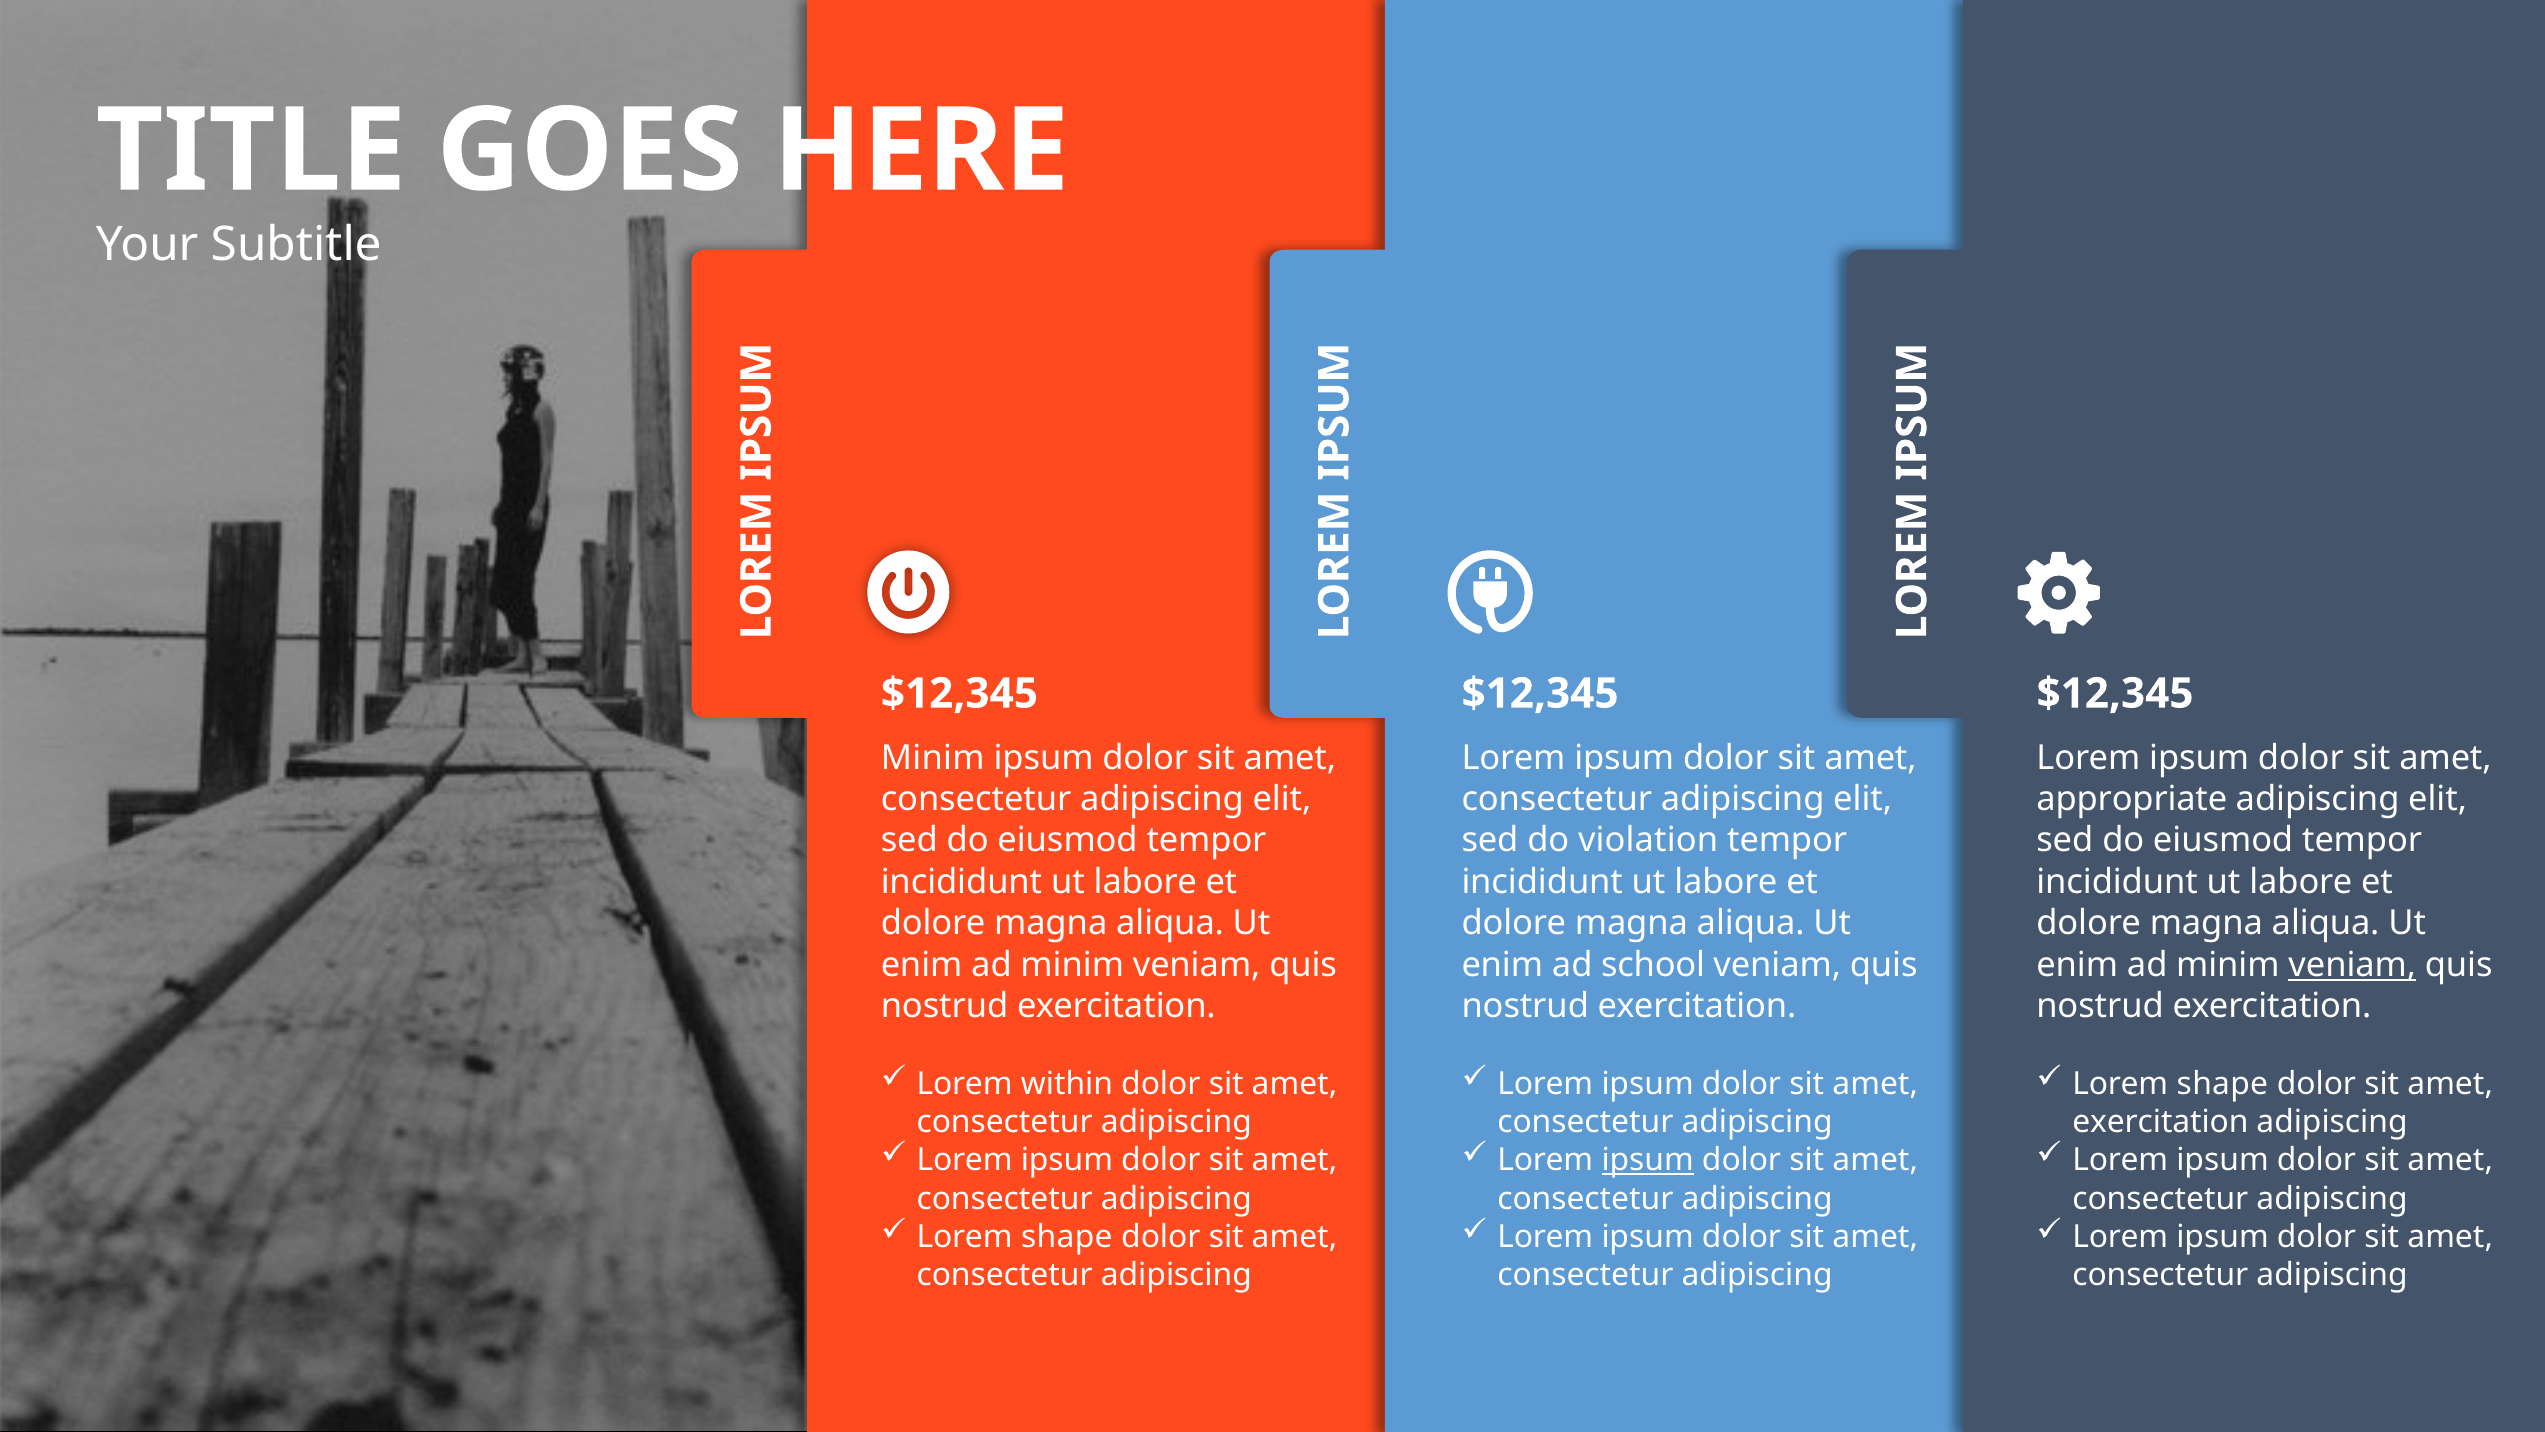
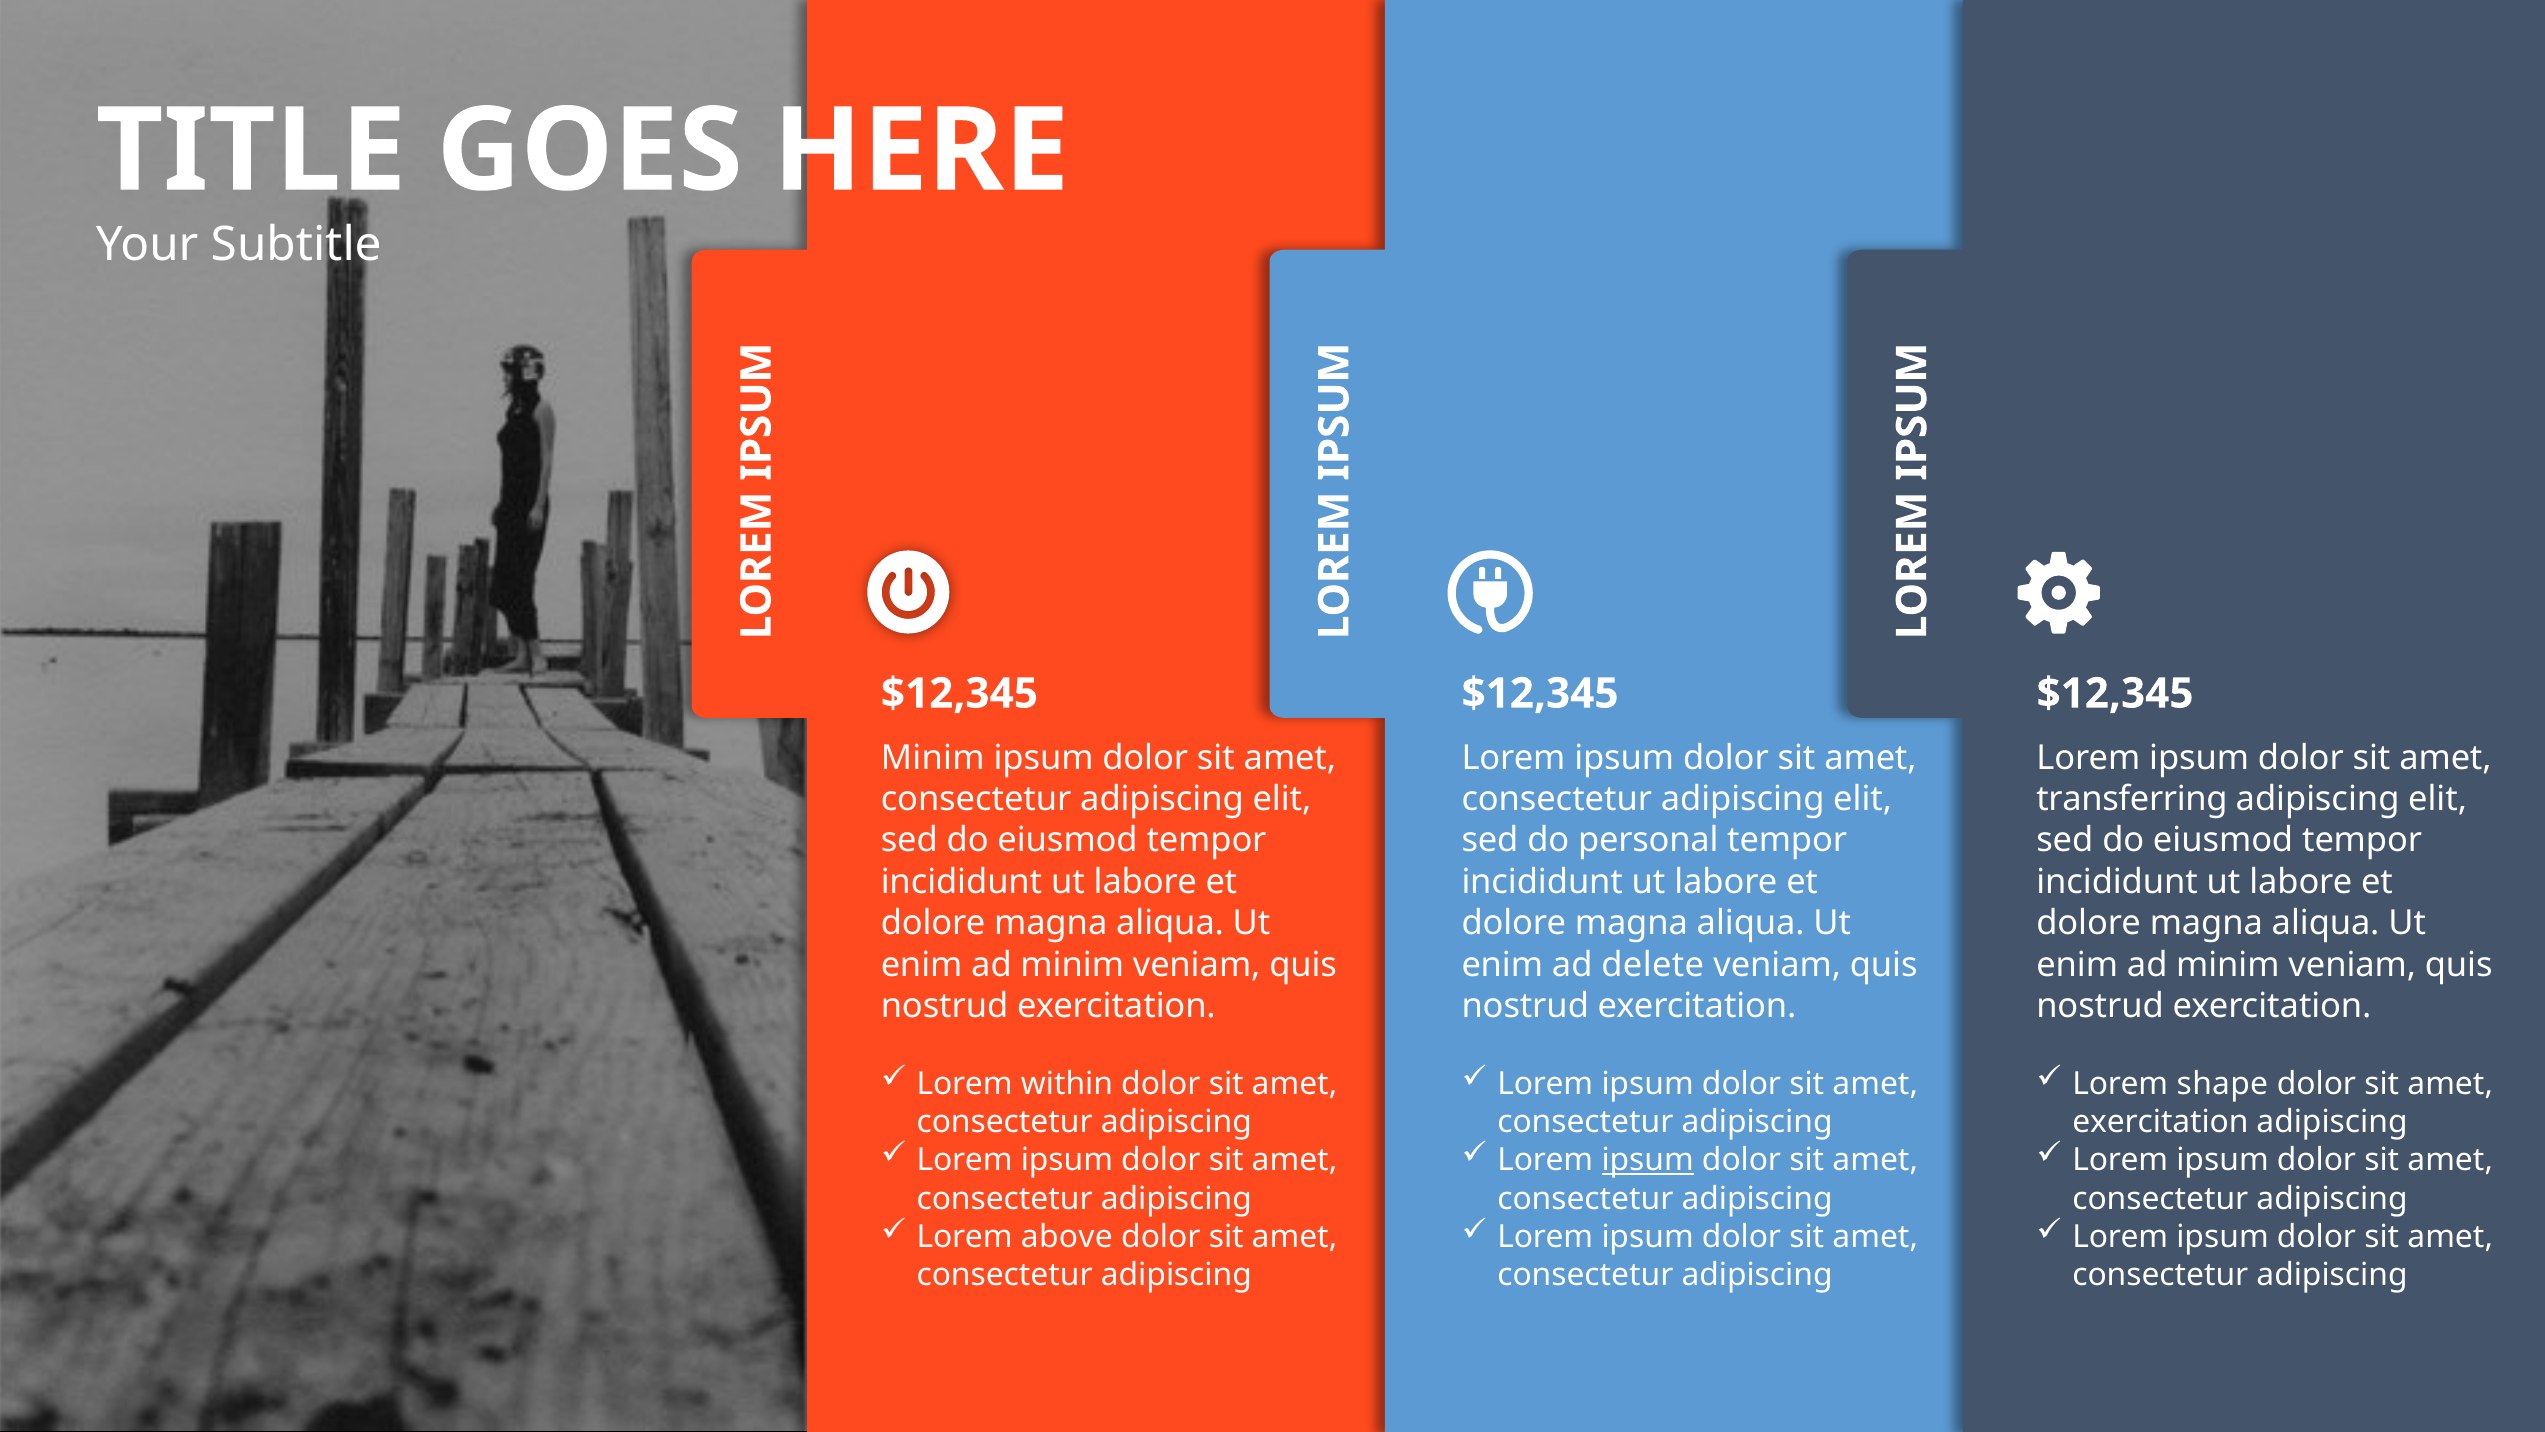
appropriate: appropriate -> transferring (2132, 799)
violation: violation -> personal (1648, 840)
school: school -> delete (1653, 964)
veniam underline: present -> none (2352, 964)
shape: shape -> above (1067, 1236)
